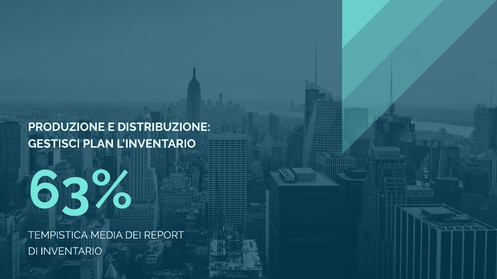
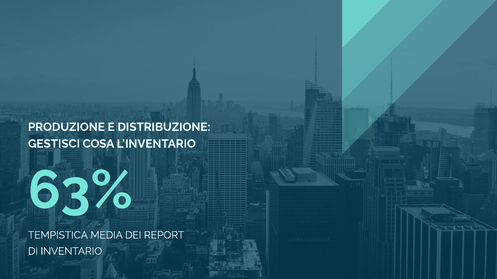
PLAN: PLAN -> COSA (98, 144)
